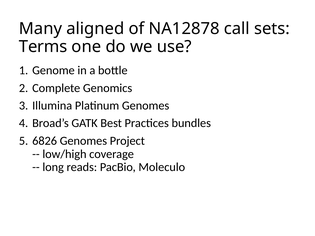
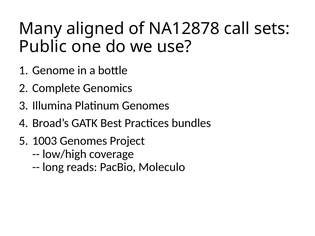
Terms: Terms -> Public (43, 47)
6826: 6826 -> 1003 (45, 141)
